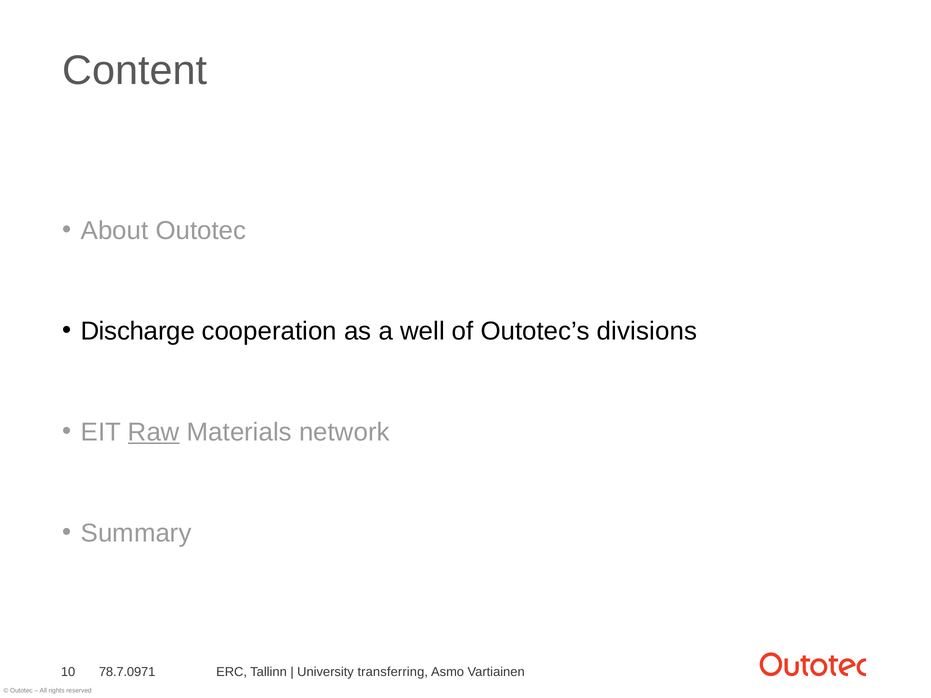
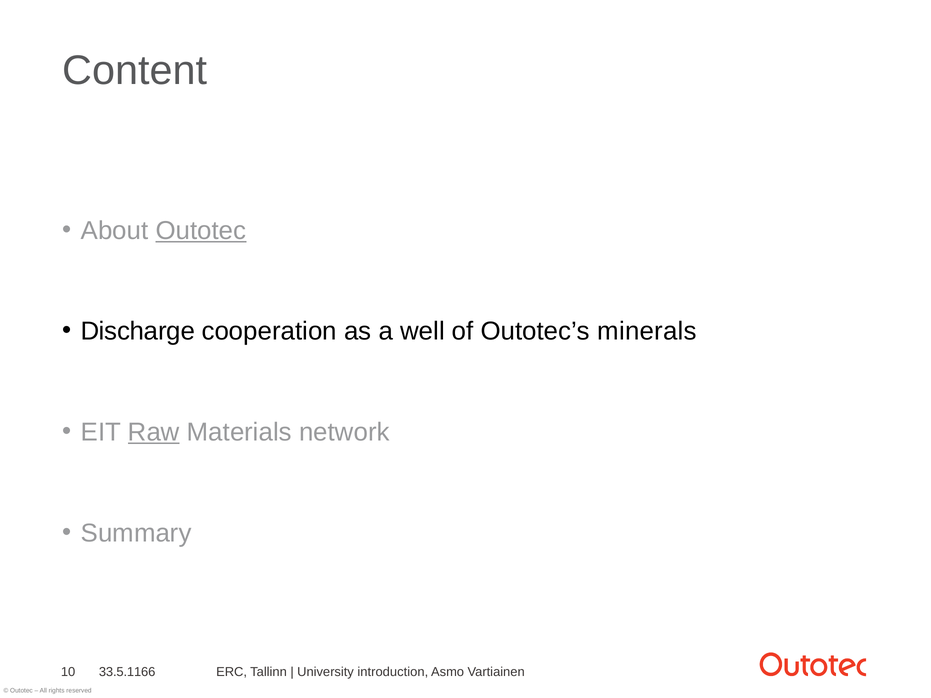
Outotec underline: none -> present (201, 231)
divisions: divisions -> minerals (647, 331)
78.7.0971: 78.7.0971 -> 33.5.1166 (127, 672)
transferring: transferring -> introduction (393, 672)
